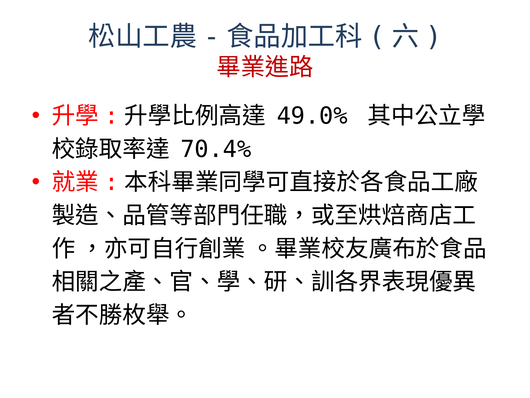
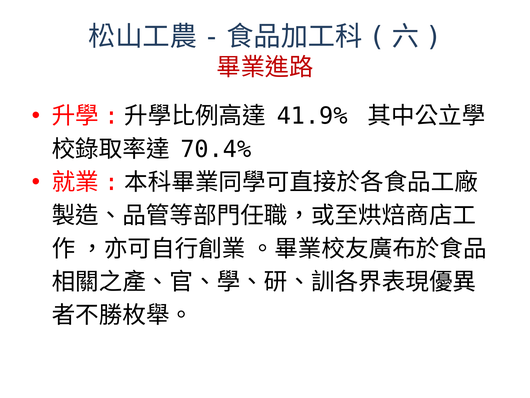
49.0%: 49.0% -> 41.9% (312, 116)
